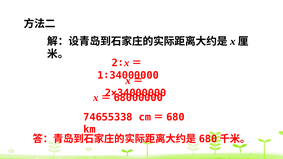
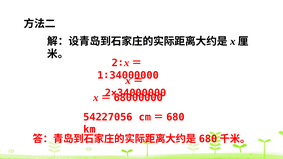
74655338: 74655338 -> 54227056 (108, 117)
